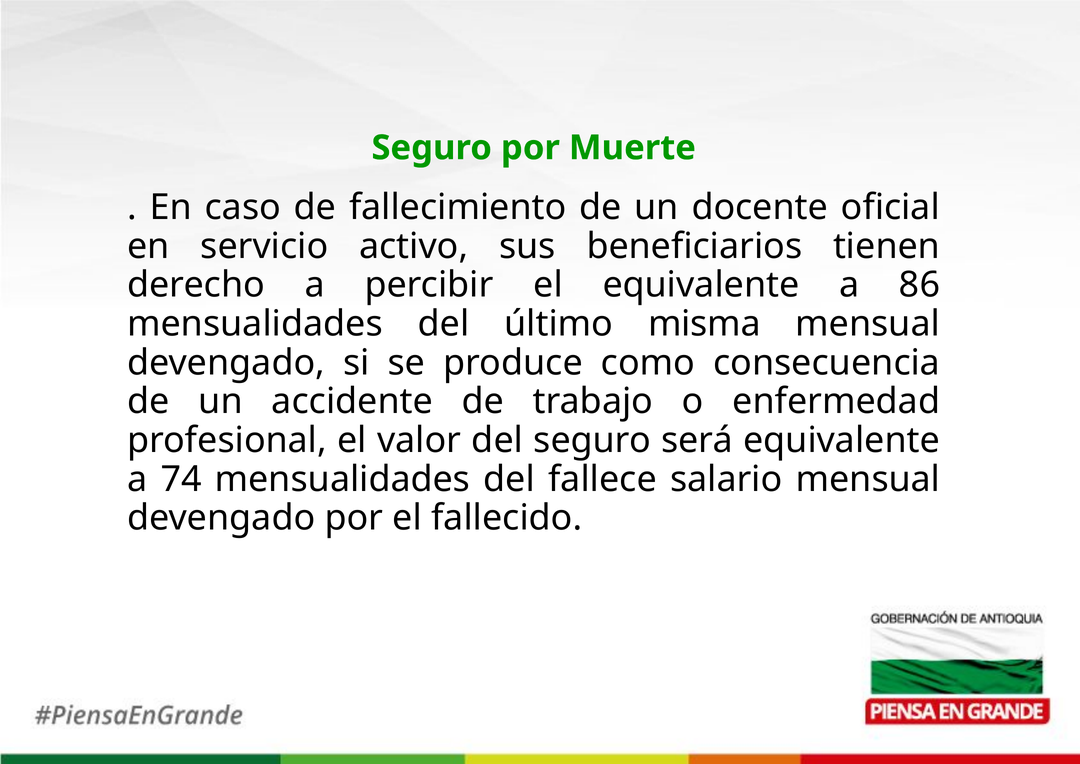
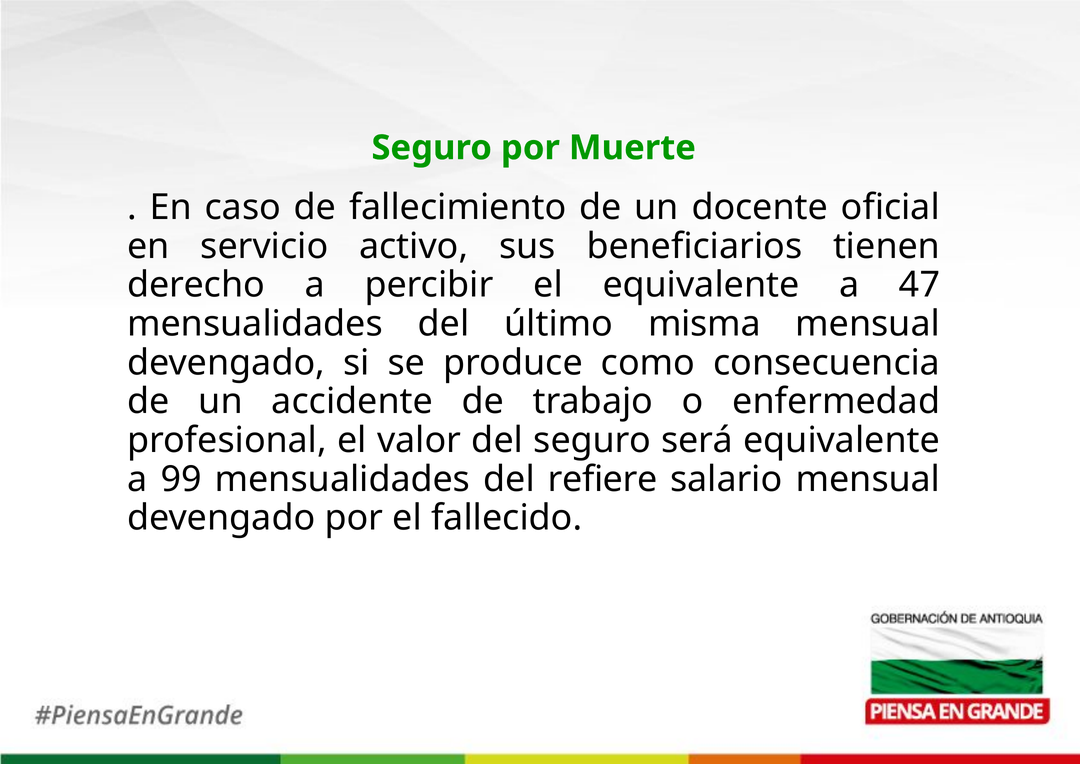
86: 86 -> 47 (920, 285)
74: 74 -> 99 (181, 479)
fallece: fallece -> refiere (603, 479)
